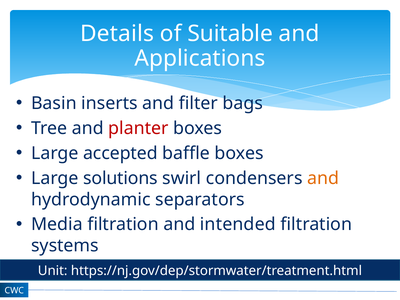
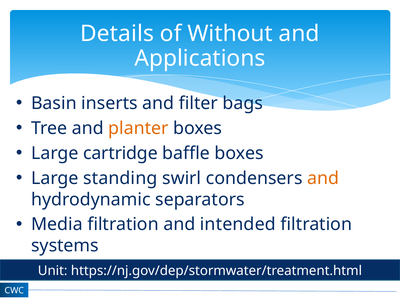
Suitable: Suitable -> Without (230, 34)
planter colour: red -> orange (138, 128)
accepted: accepted -> cartridge (120, 153)
solutions: solutions -> standing (120, 178)
